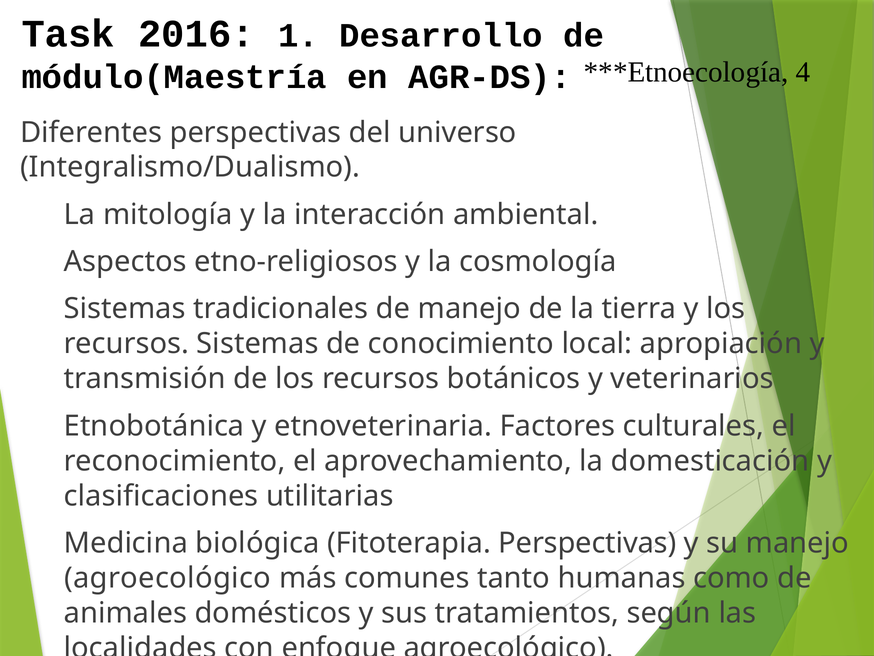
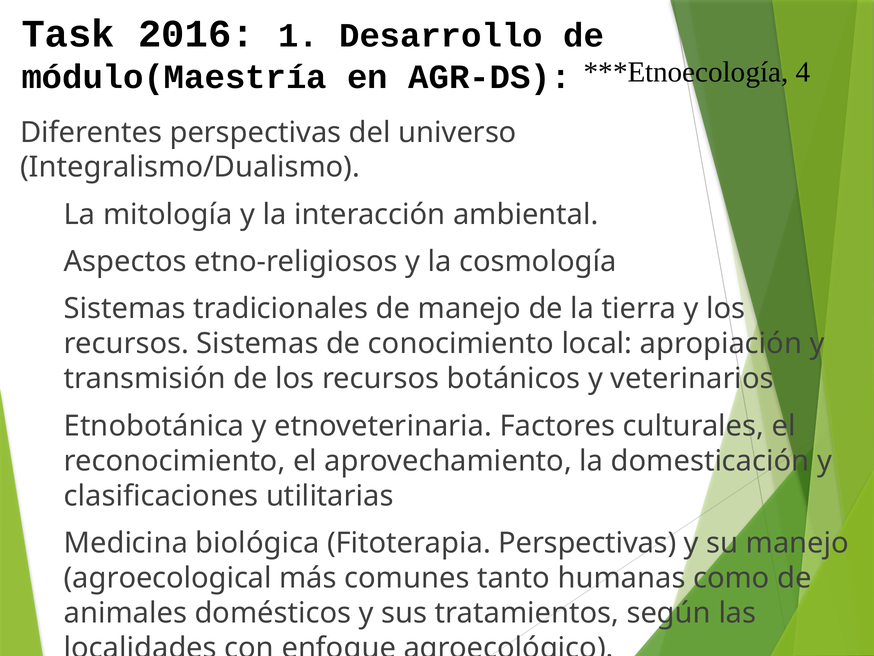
agroecológico: agroecológico -> agroecological (168, 578)
